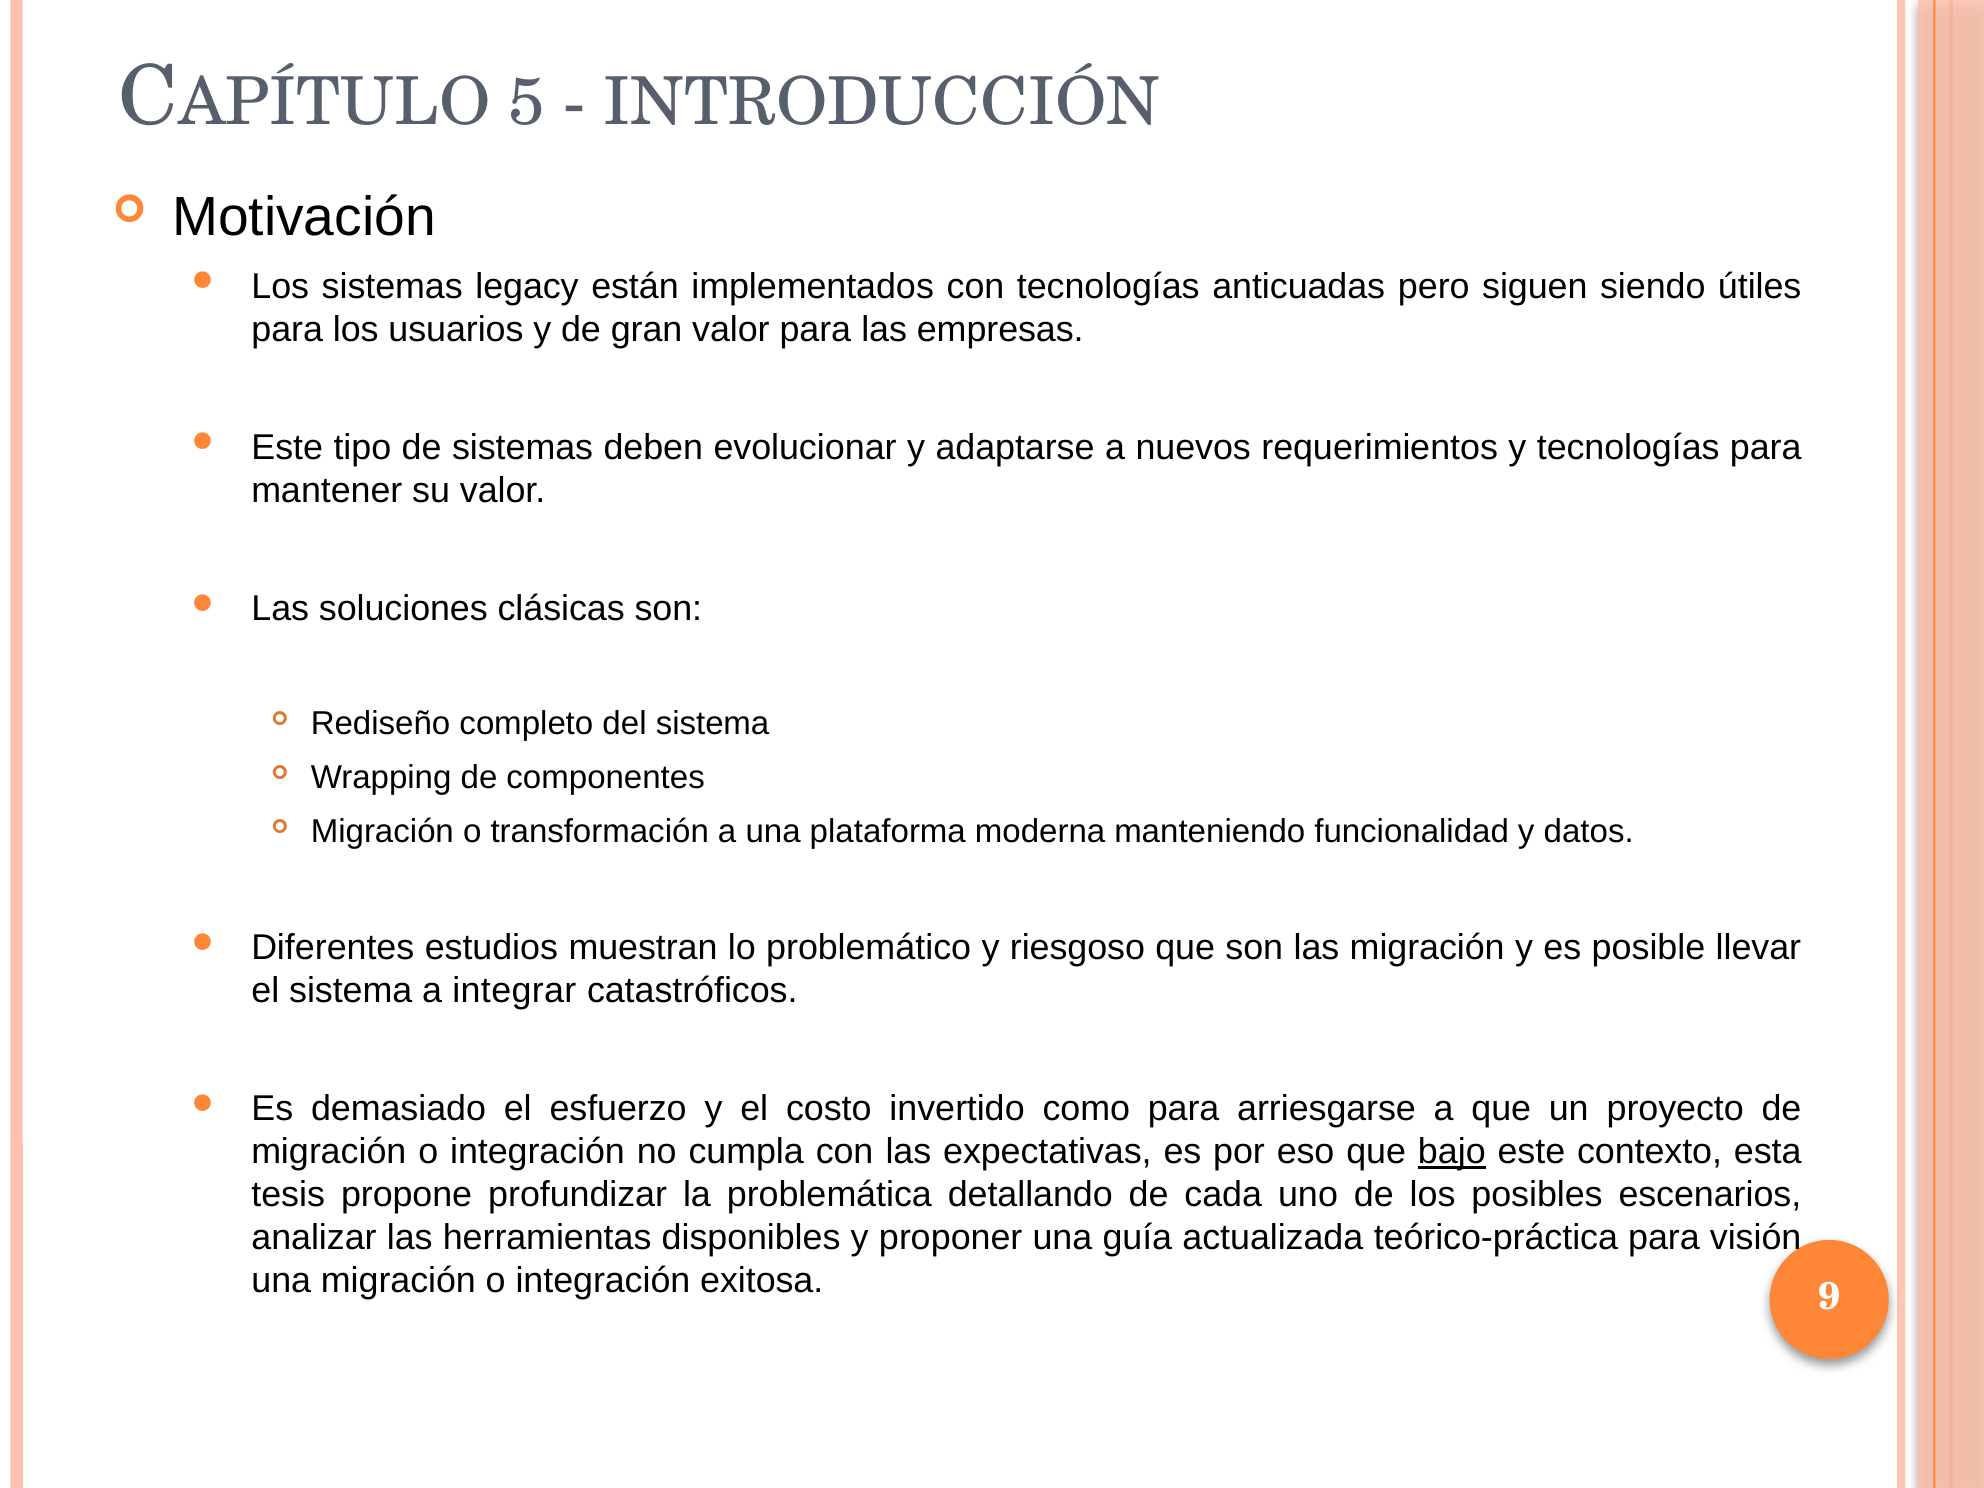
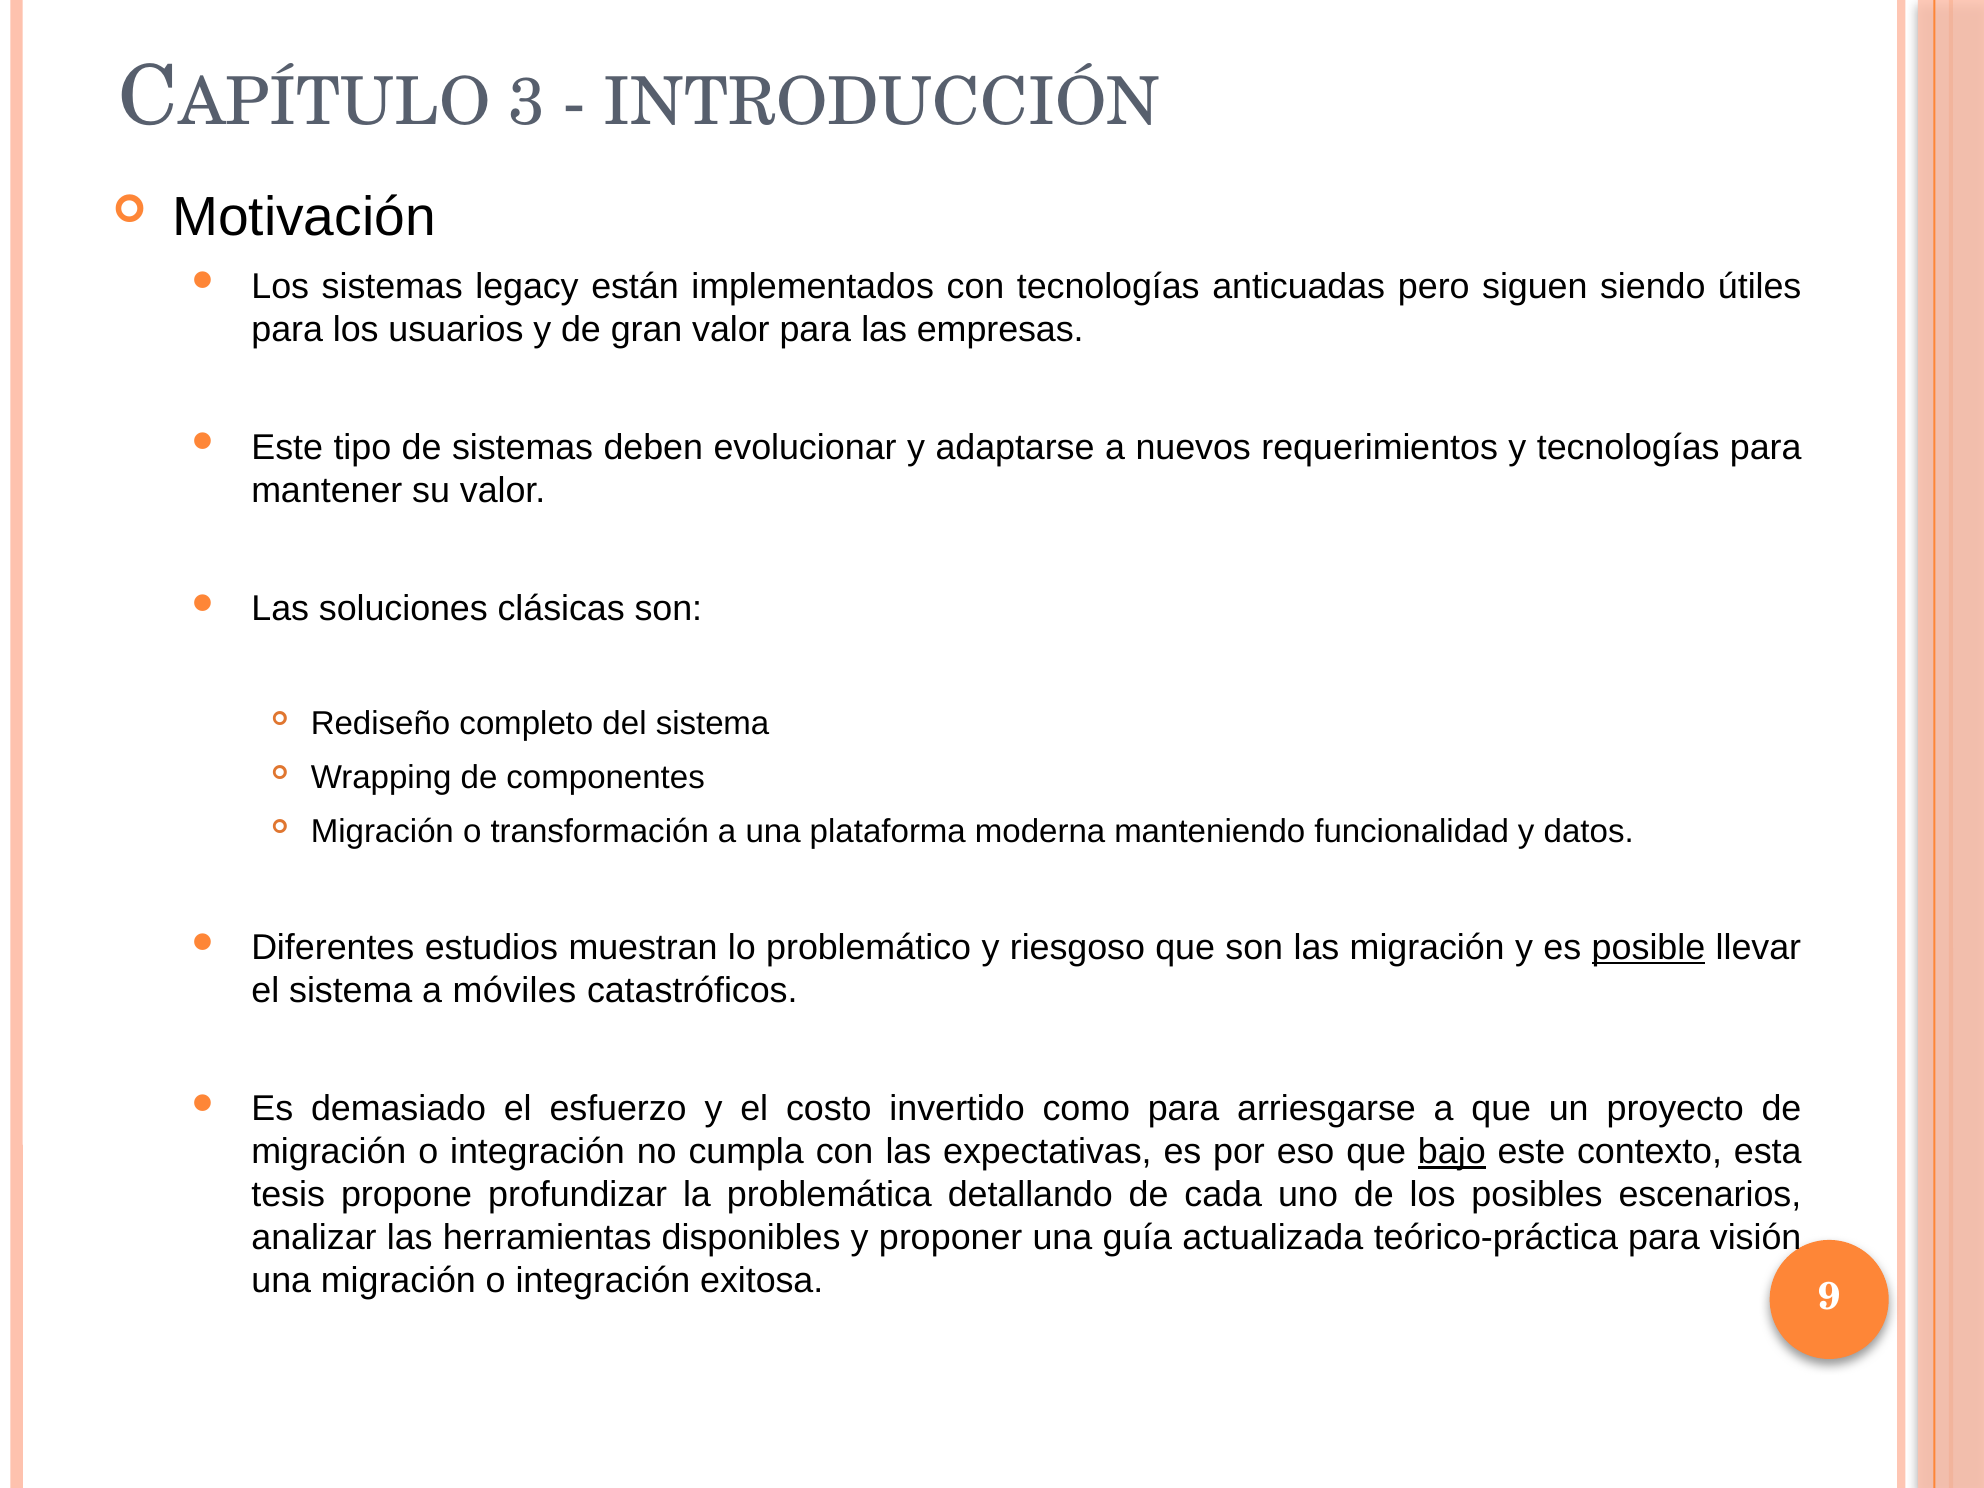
5: 5 -> 3 (527, 103)
posible underline: none -> present (1649, 948)
integrar: integrar -> móviles (514, 991)
